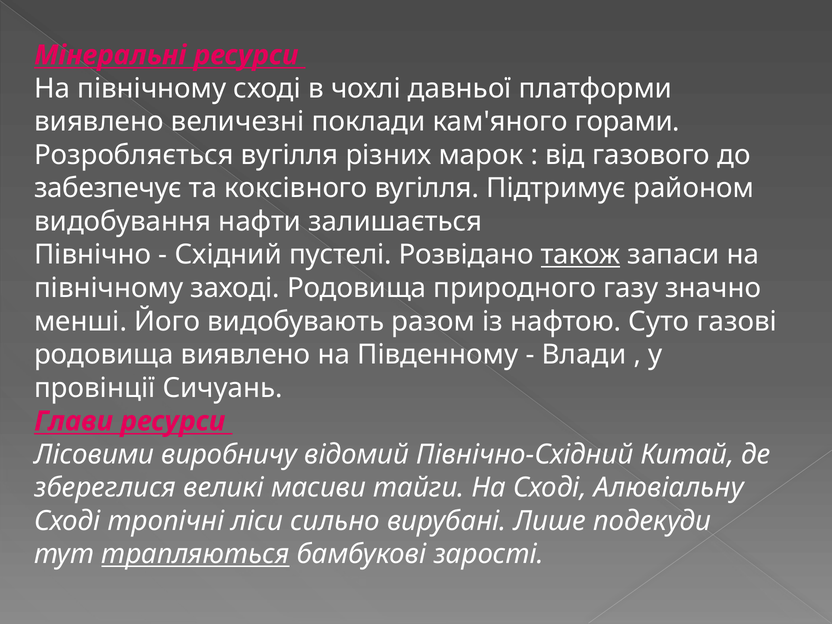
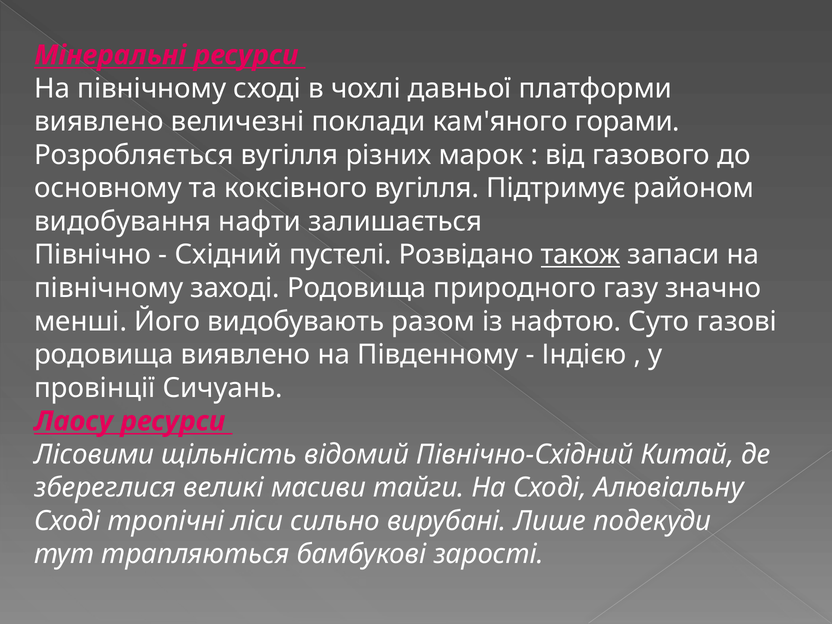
забезпечує: забезпечує -> основному (108, 188)
Влади: Влади -> Індією (584, 355)
Глави: Глави -> Лаосу (74, 421)
виробничу: виробничу -> щільність (229, 455)
трапляються underline: present -> none (195, 554)
